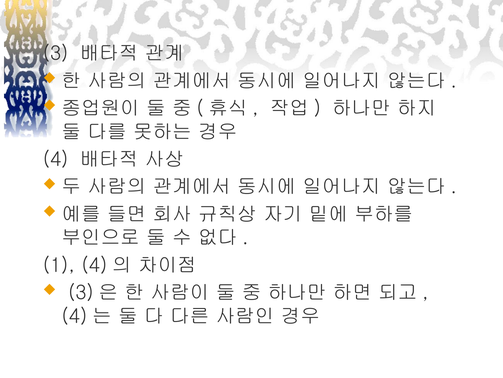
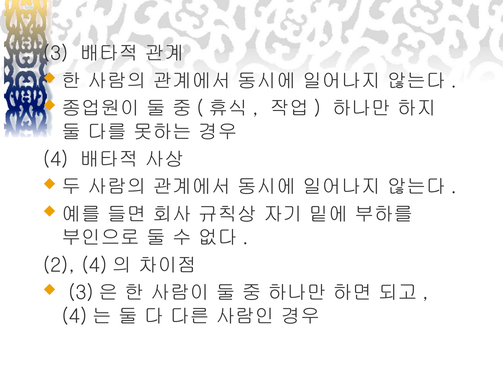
1: 1 -> 2 (59, 265)
